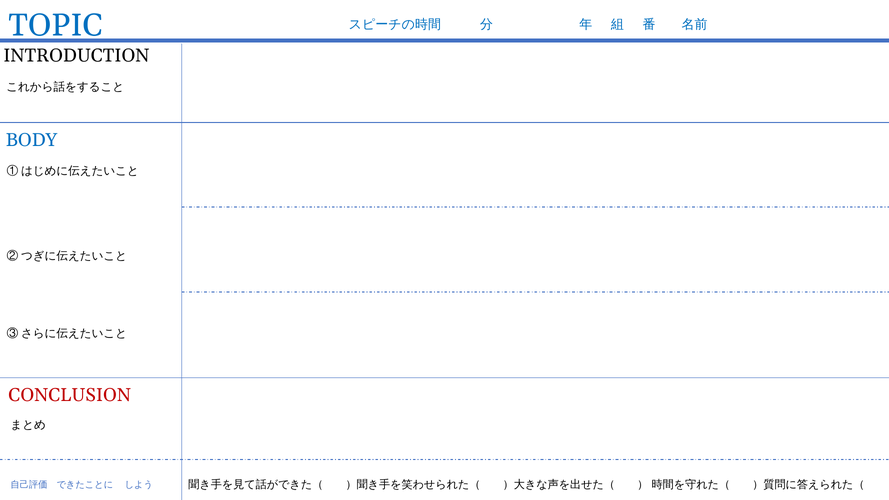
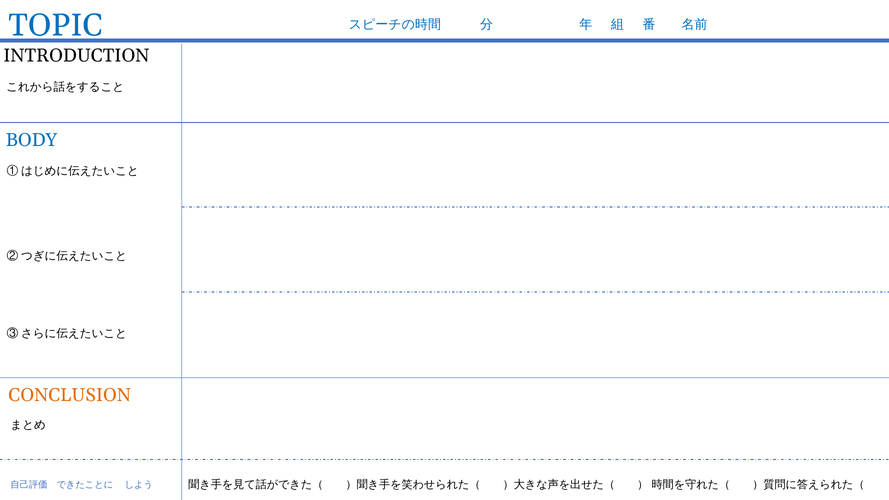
CONCLUSION colour: red -> orange (70, 395)
